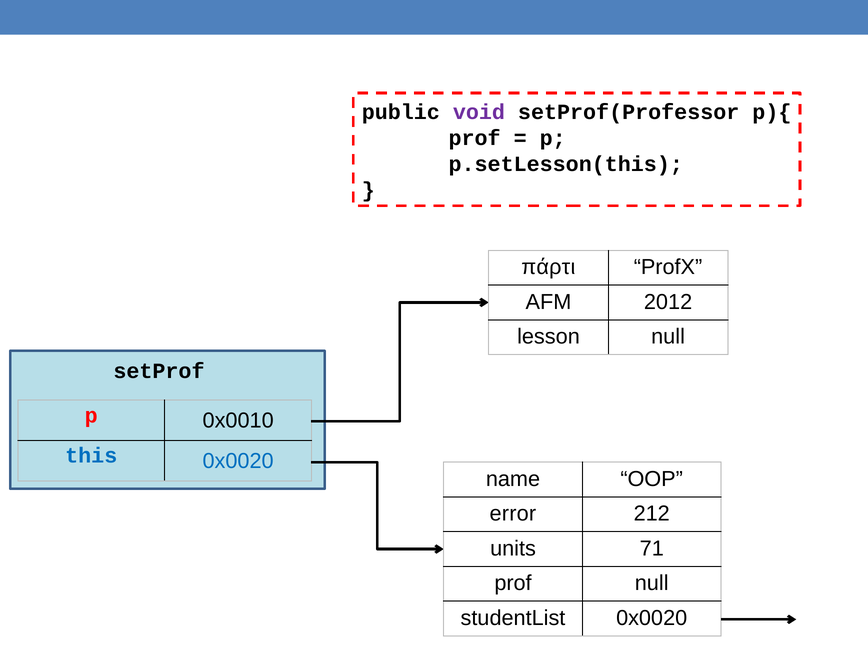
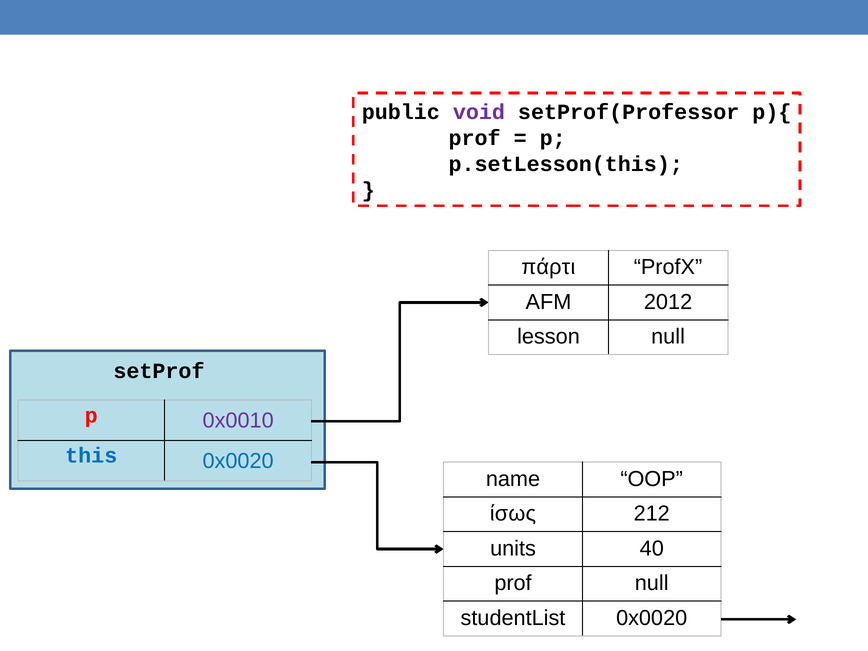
0x0010 colour: black -> purple (238, 421)
error: error -> ίσως (513, 514)
71: 71 -> 40 (652, 549)
